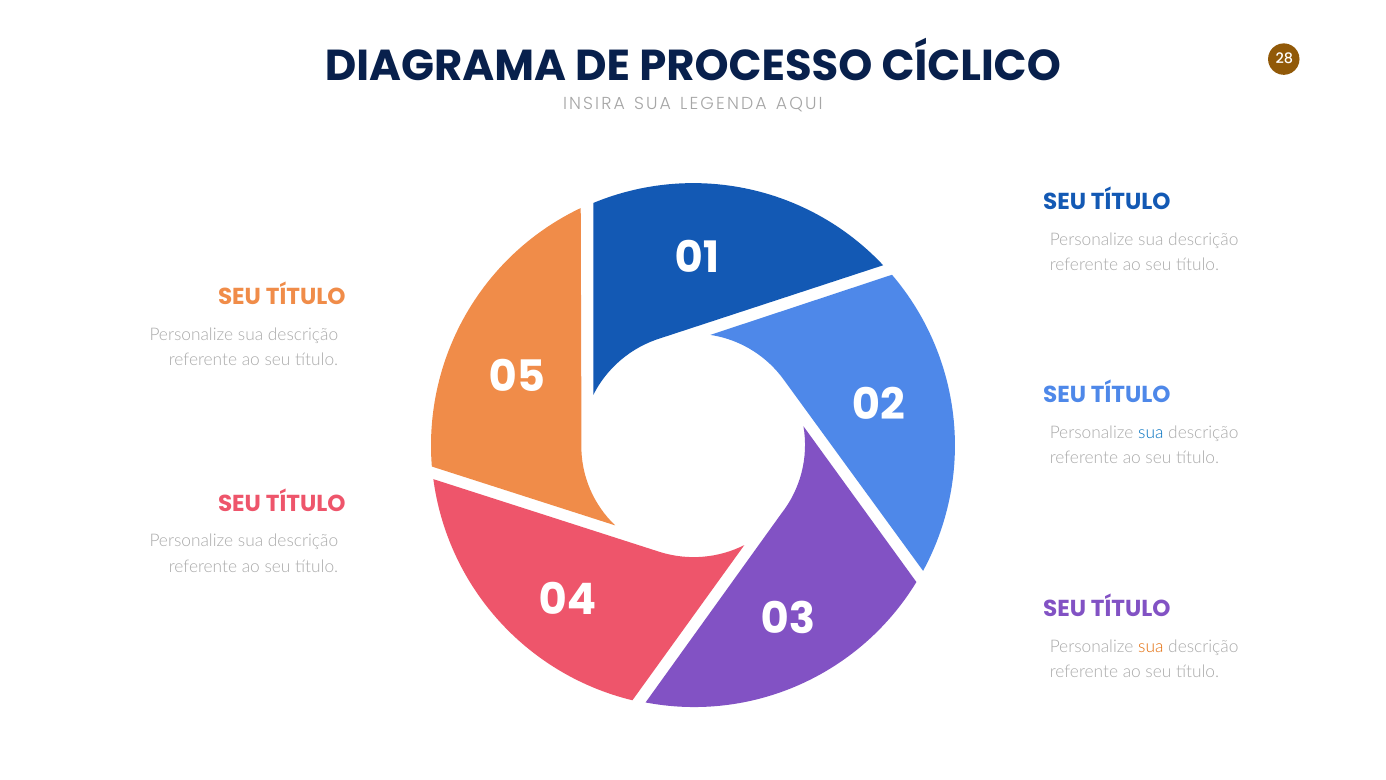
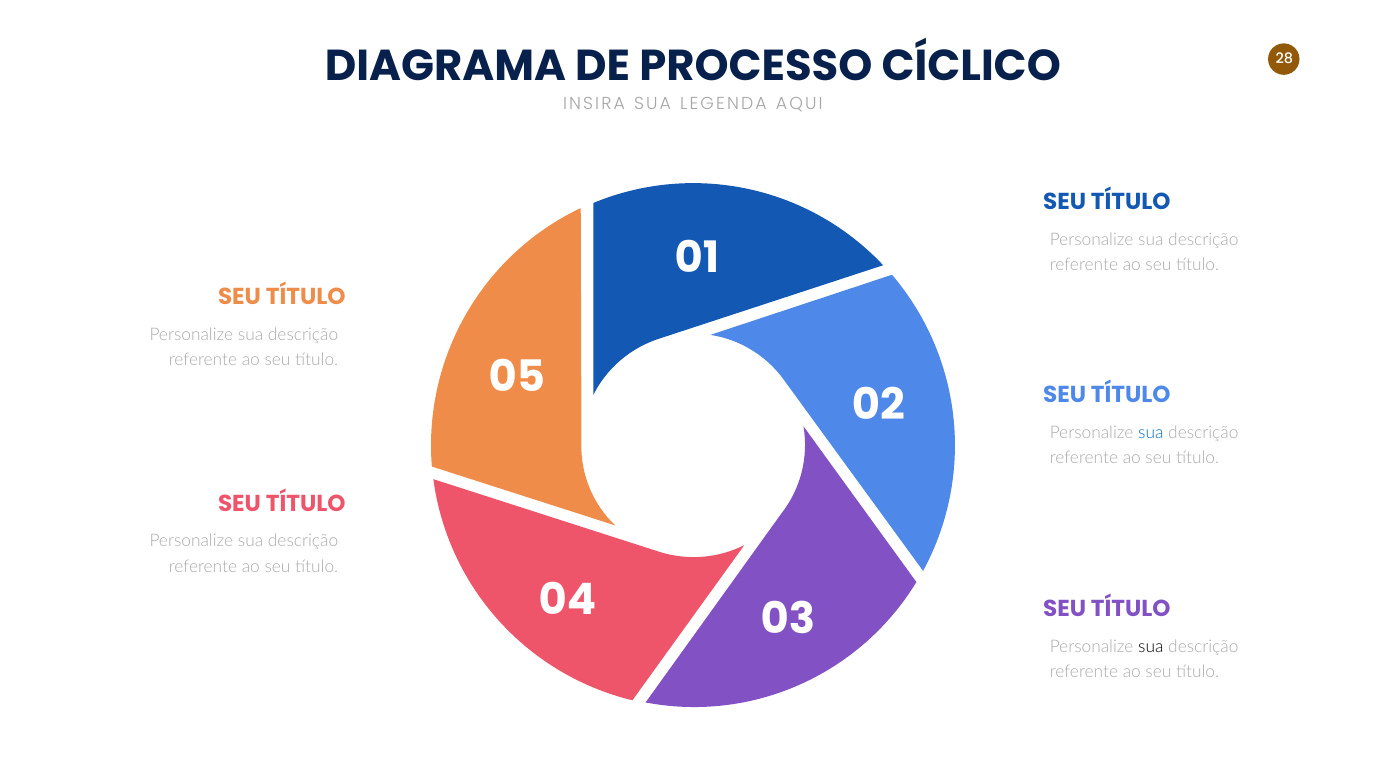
sua colour: orange -> black (1151, 646)
